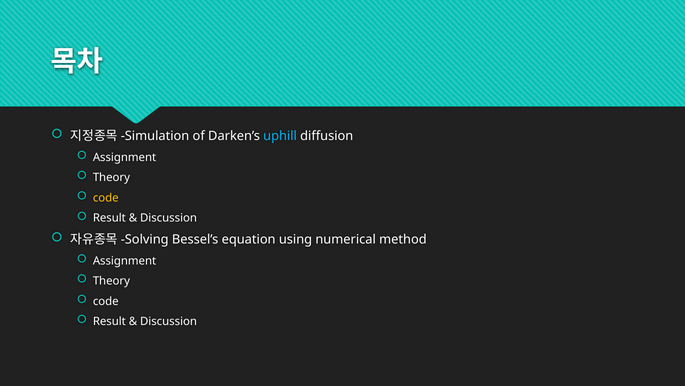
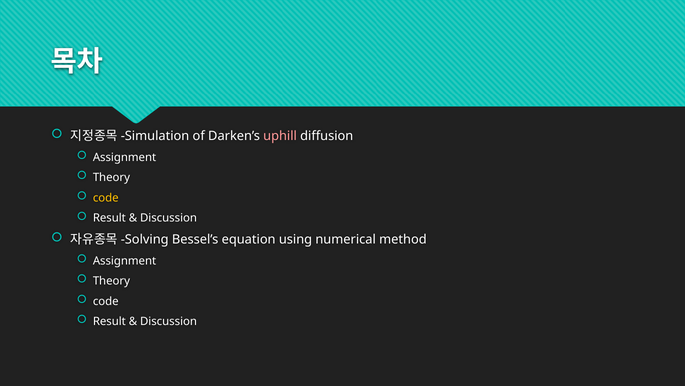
uphill colour: light blue -> pink (280, 136)
